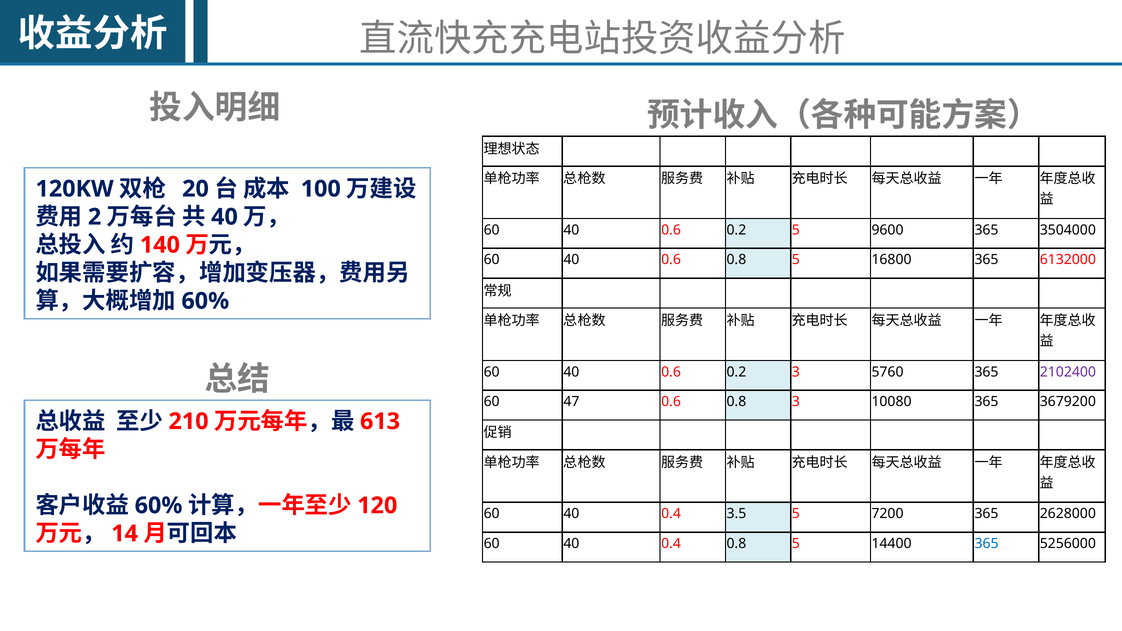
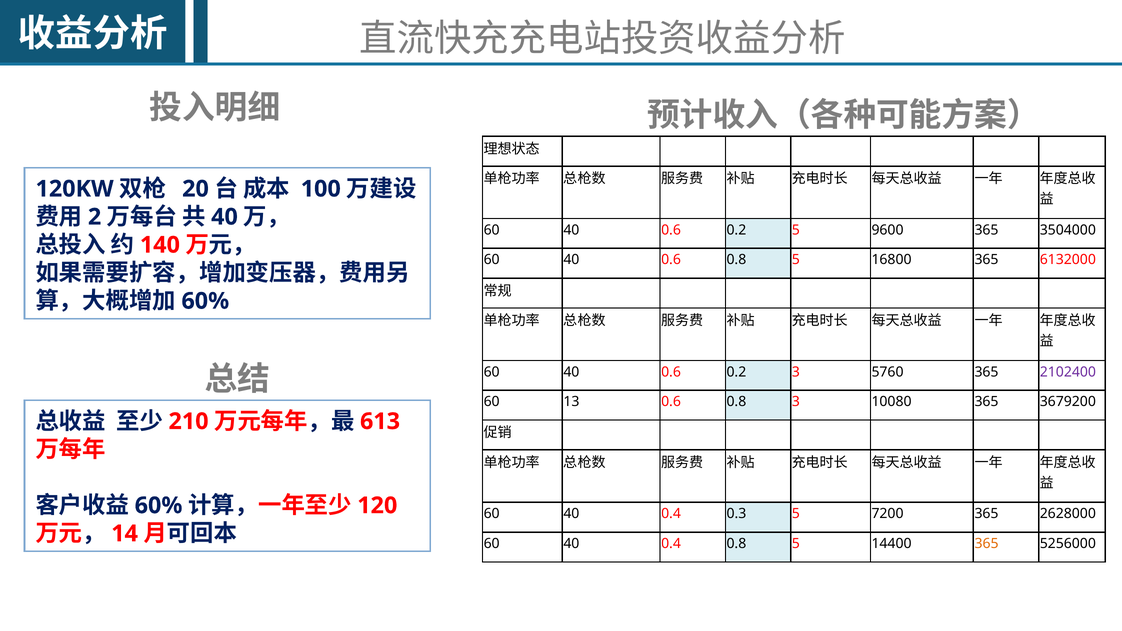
47: 47 -> 13 (571, 402)
3.5: 3.5 -> 0.3 (736, 514)
365 colour: blue -> orange (987, 544)
